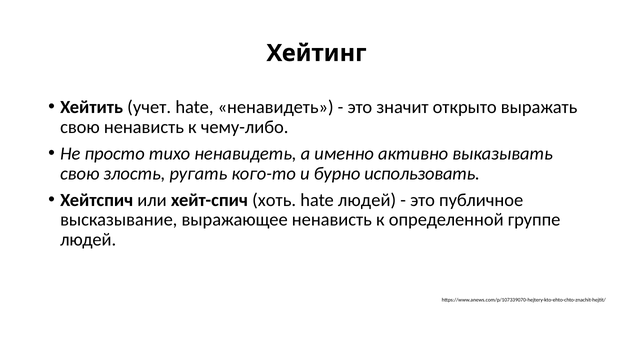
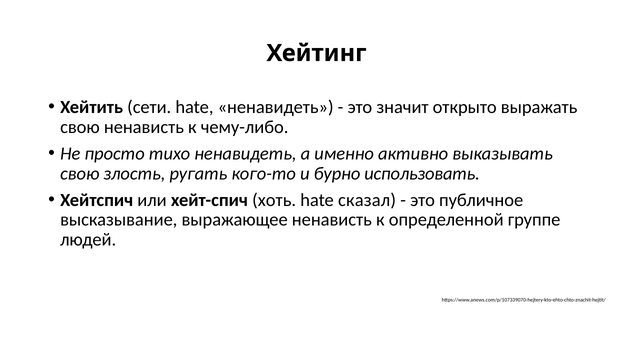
учет: учет -> сети (149, 107)
hate людей: людей -> сказал (367, 200)
